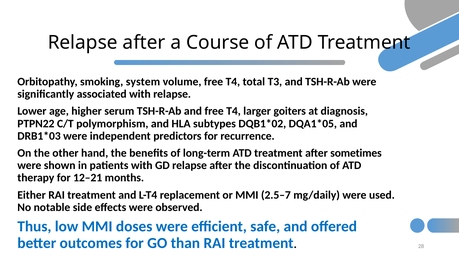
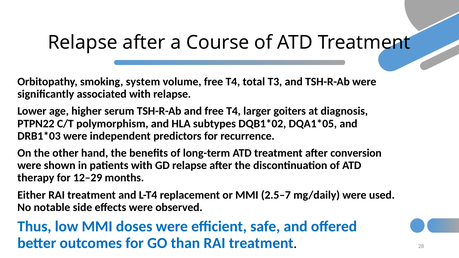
sometimes: sometimes -> conversion (356, 153)
12–21: 12–21 -> 12–29 (88, 178)
